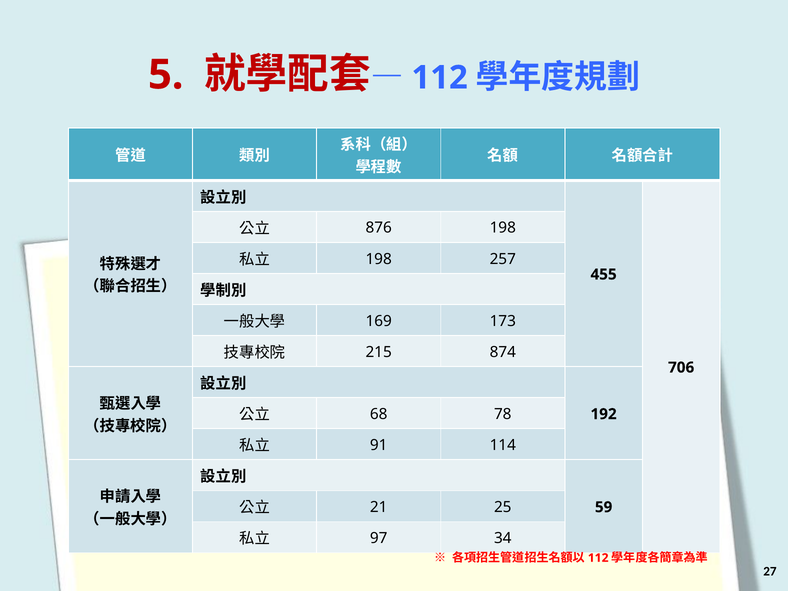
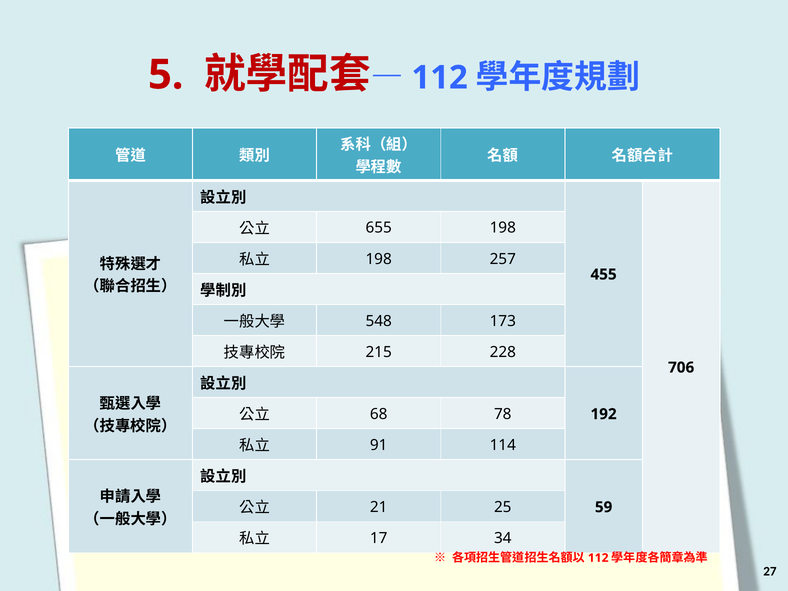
876: 876 -> 655 (379, 228)
169: 169 -> 548 (379, 321)
874: 874 -> 228 (503, 352)
97: 97 -> 17 (379, 538)
